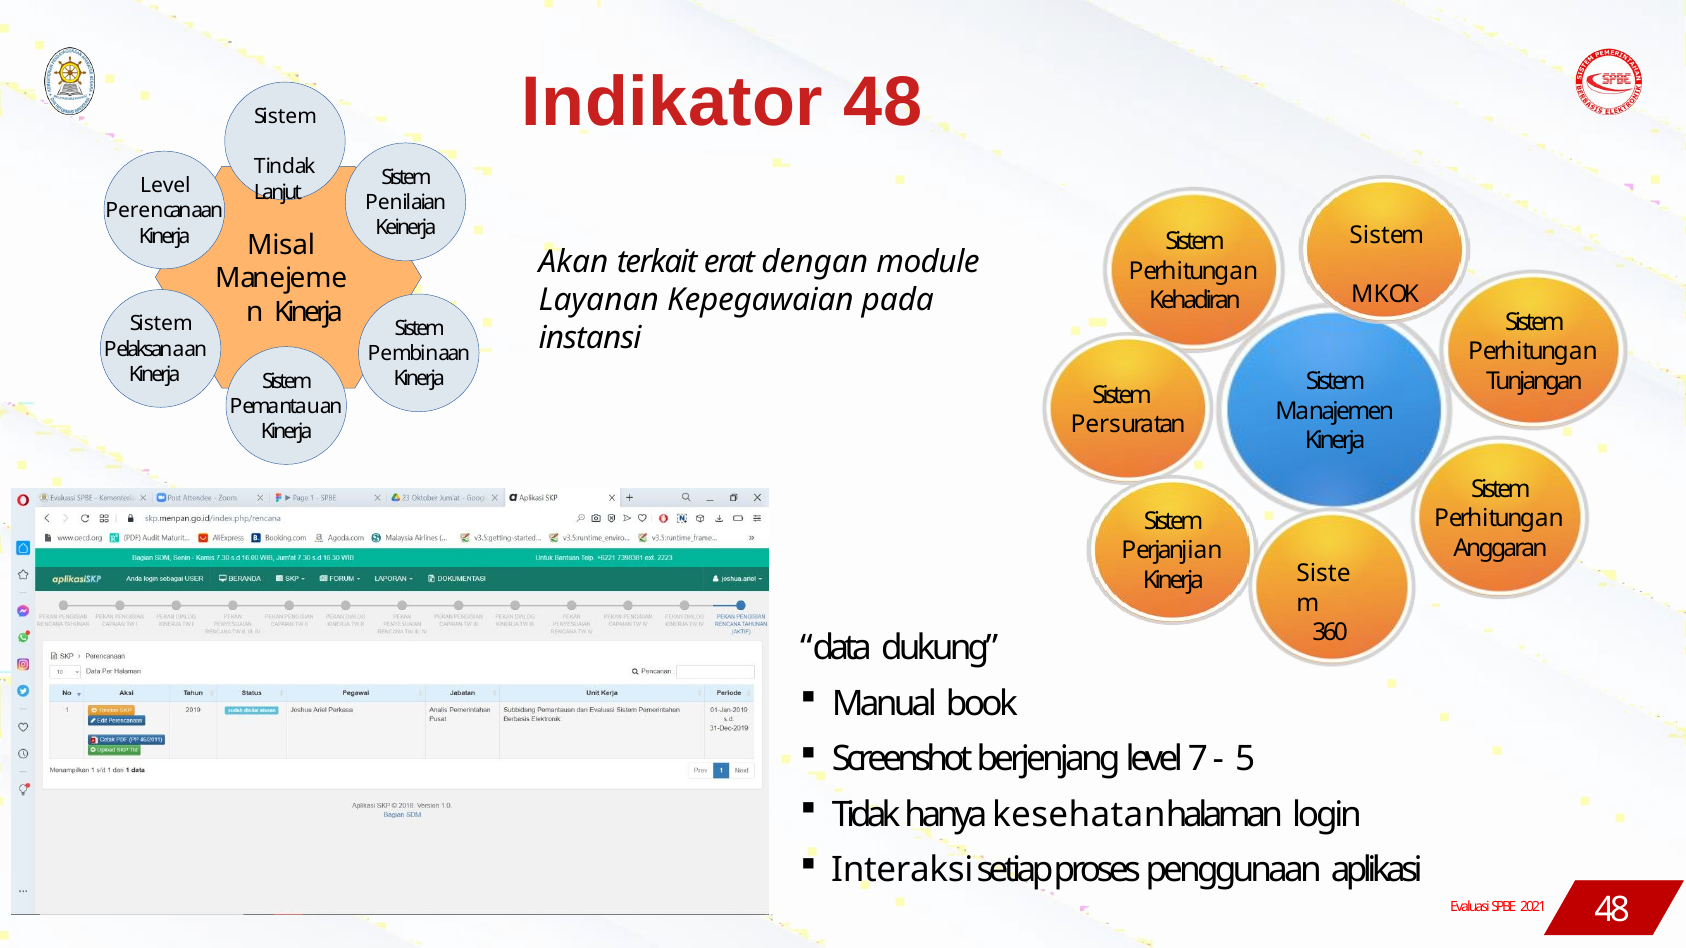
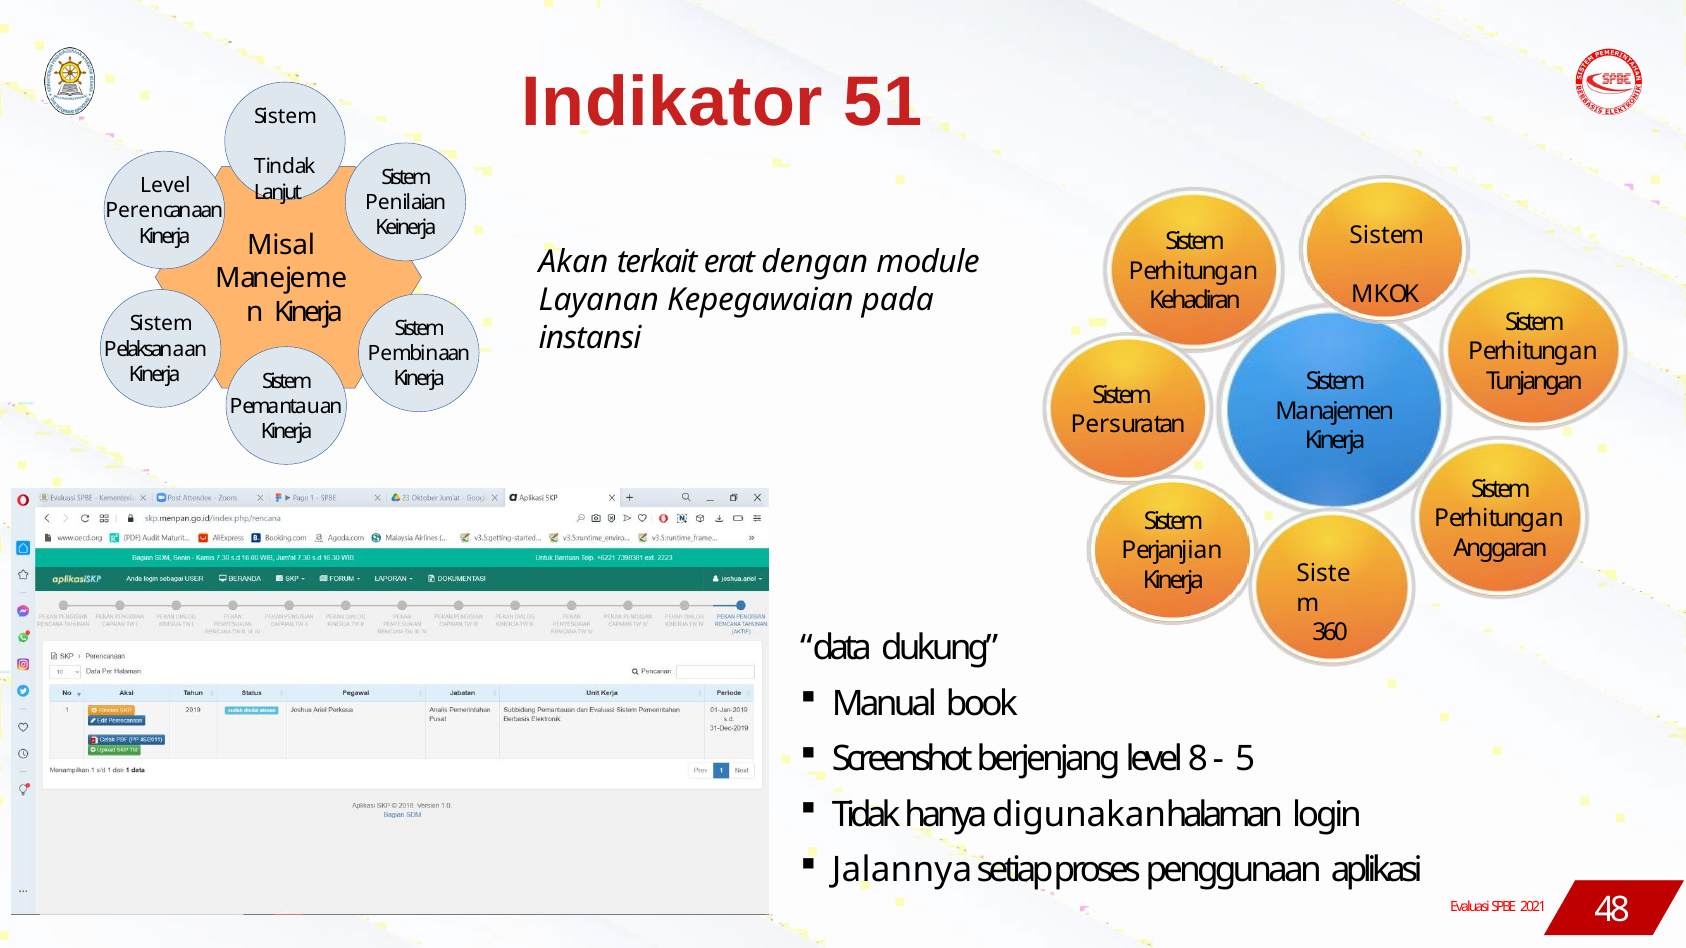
Indikator 48: 48 -> 51 (883, 102)
7: 7 -> 8 (1198, 760)
kesehatan: kesehatan -> digunakan (1079, 815)
Interaksi: Interaksi -> Jalannya (902, 871)
